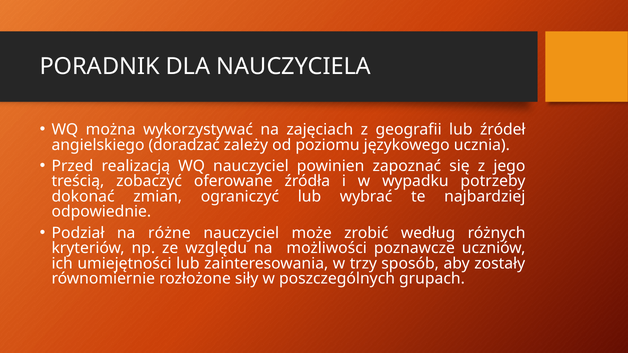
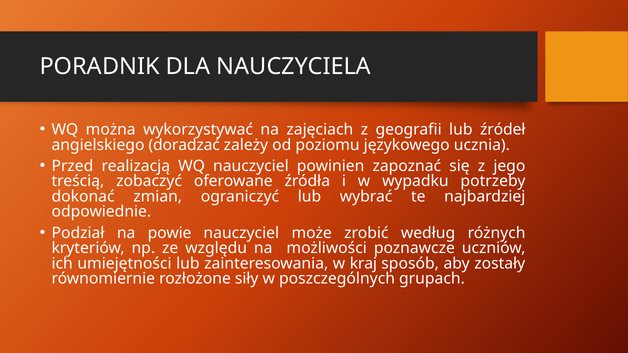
różne: różne -> powie (170, 233)
trzy: trzy -> kraj (363, 264)
